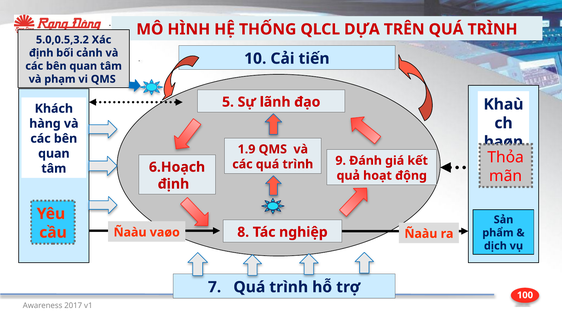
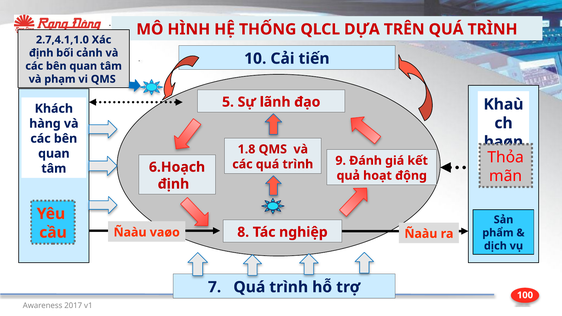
5.0,0.5,3.2: 5.0,0.5,3.2 -> 2.7,4.1,1.0 (62, 40)
1.9: 1.9 -> 1.8 (247, 149)
